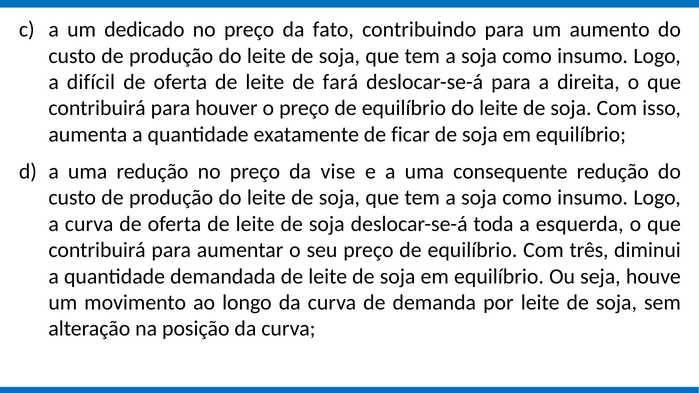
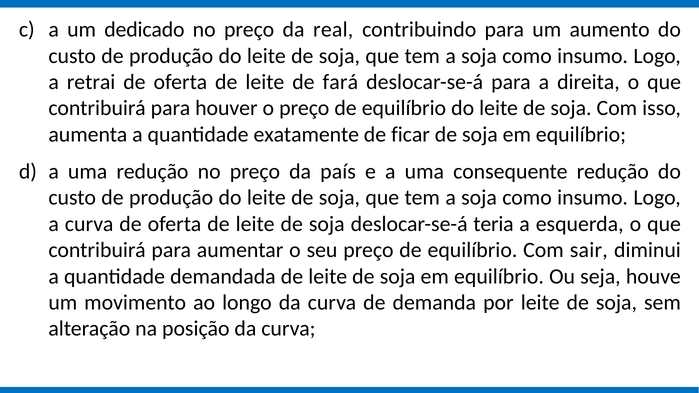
fato: fato -> real (333, 30)
difícil: difícil -> retrai (91, 82)
vise: vise -> país (338, 172)
toda: toda -> teria (494, 224)
três: três -> sair (589, 250)
